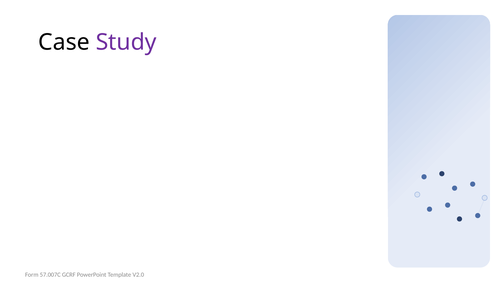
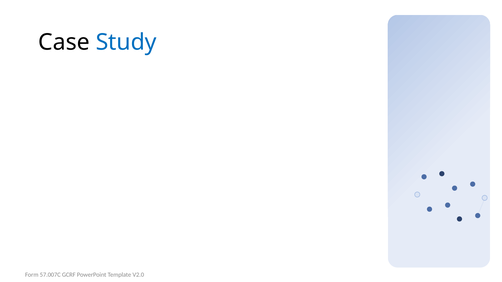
Study colour: purple -> blue (126, 42)
